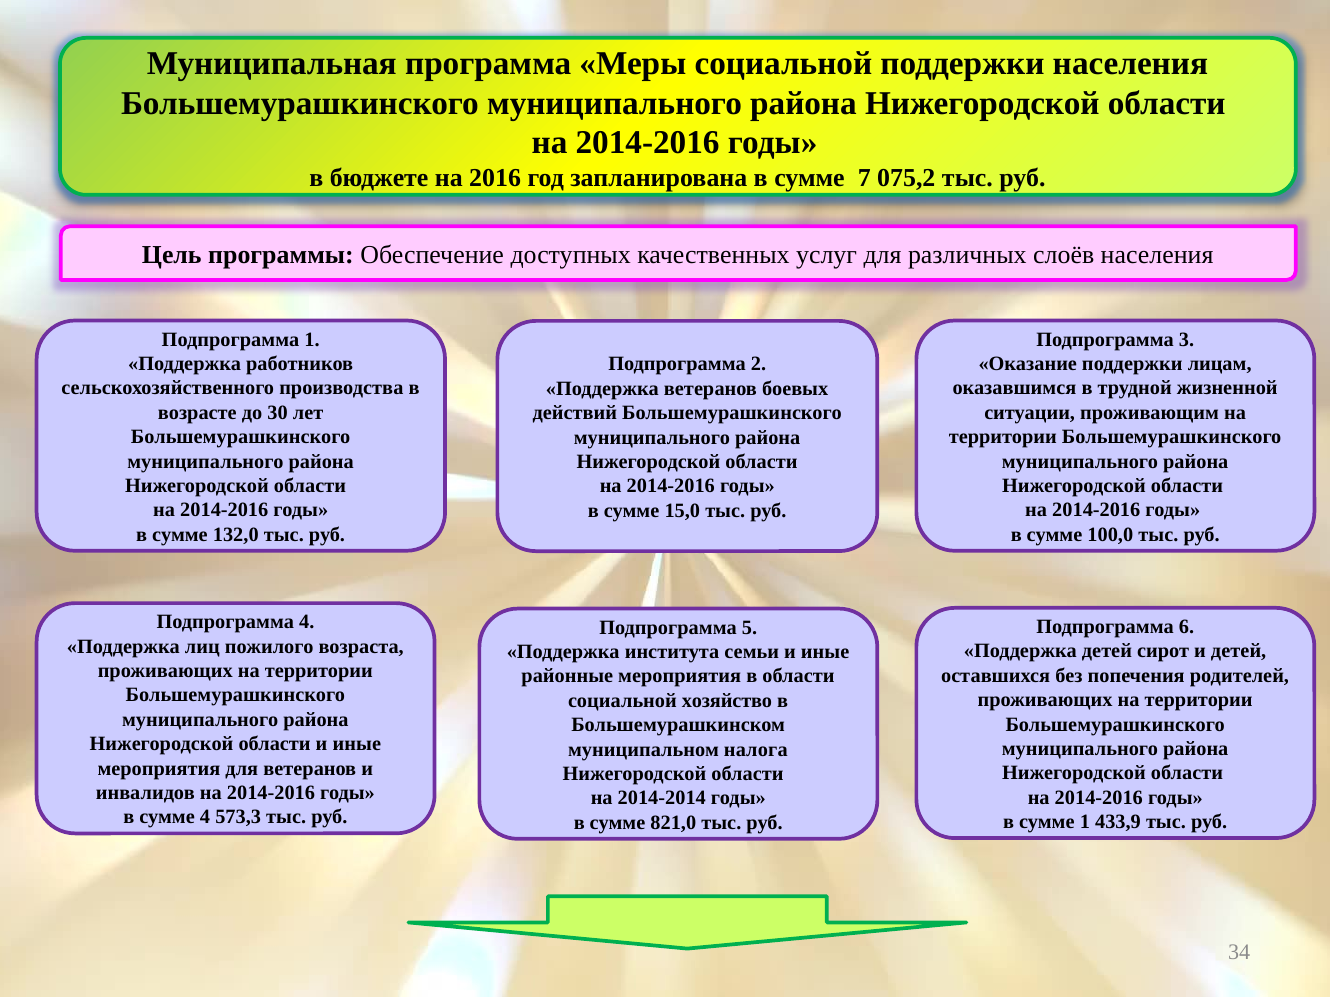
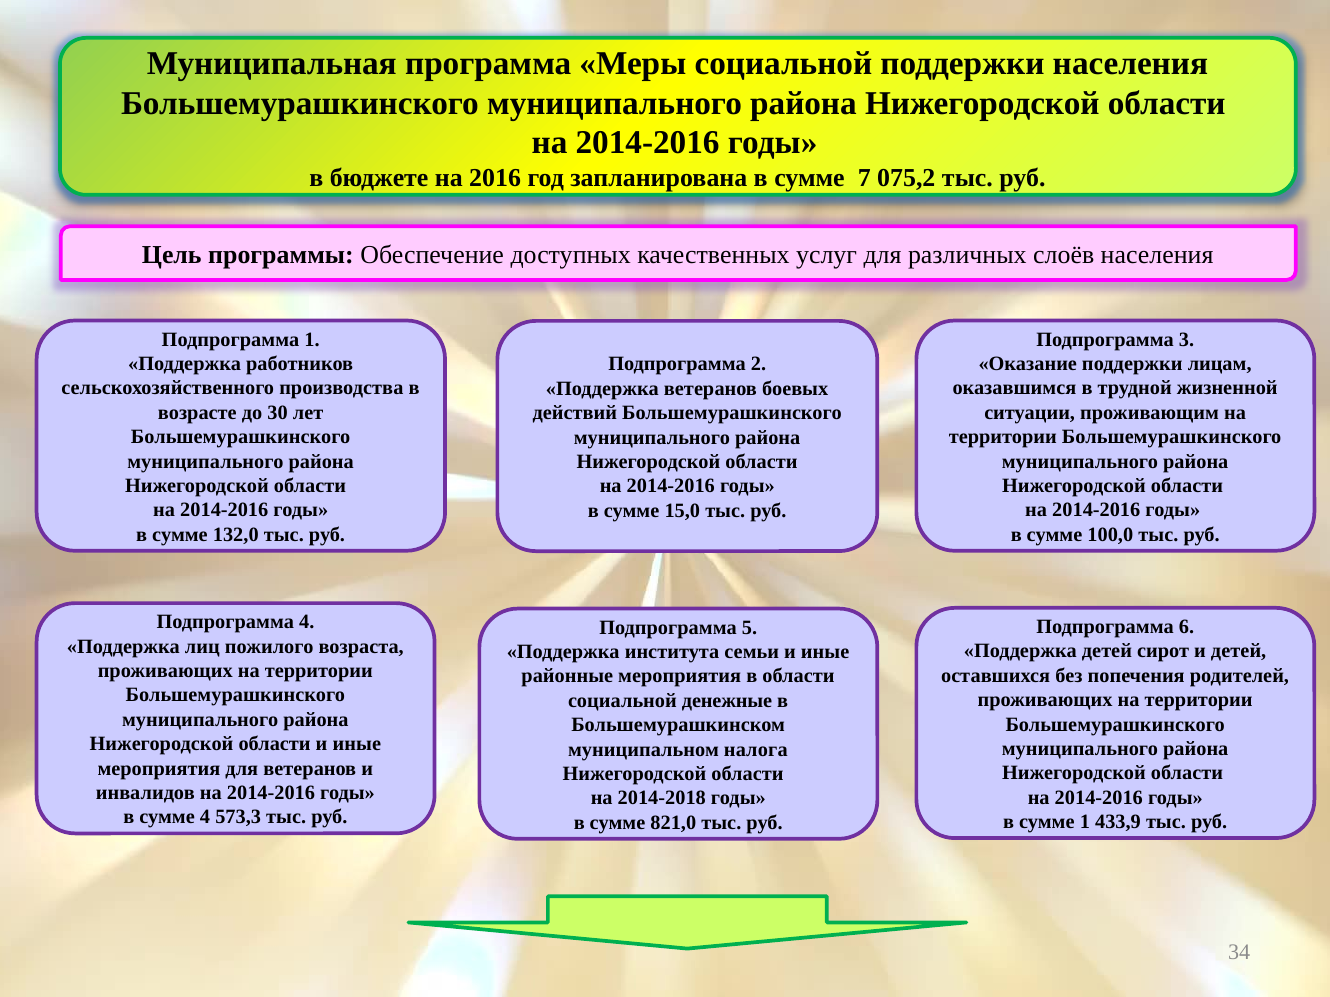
хозяйство: хозяйство -> денежные (727, 701)
2014-2014: 2014-2014 -> 2014-2018 (662, 799)
